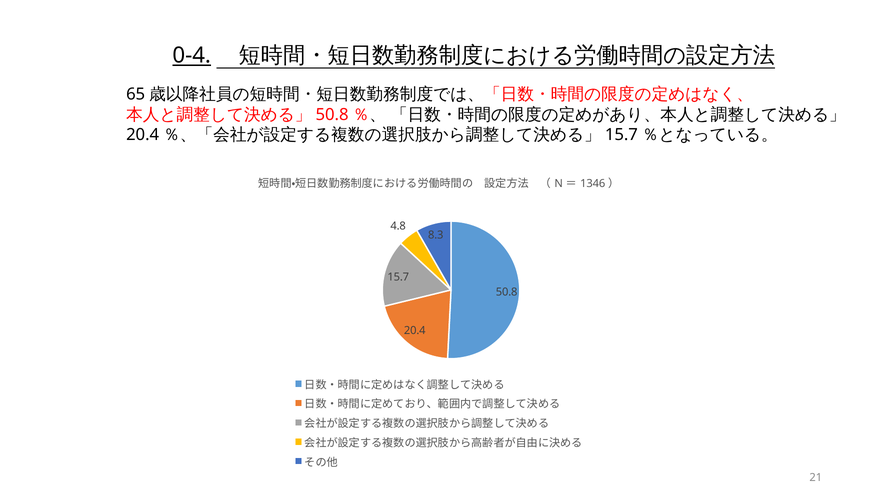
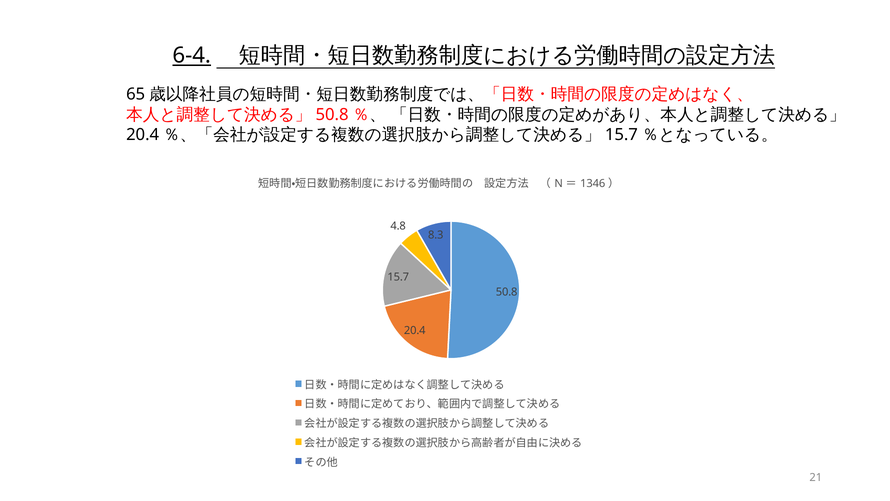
0-4: 0-4 -> 6-4 (192, 55)
